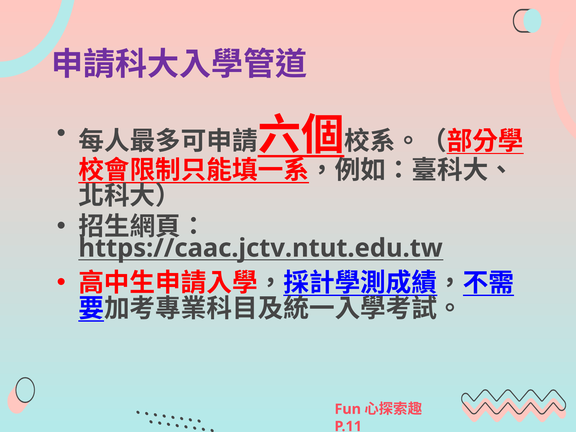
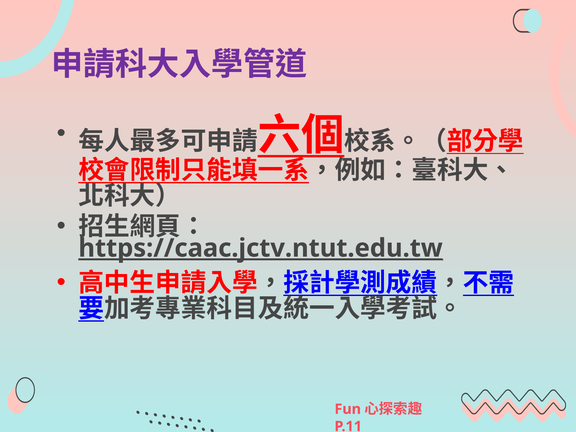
https://caac.jctv.ntut.edu.tw underline: none -> present (261, 248)
